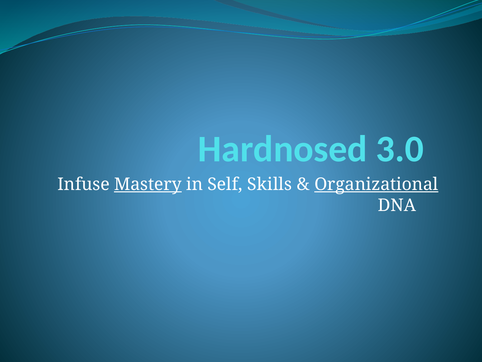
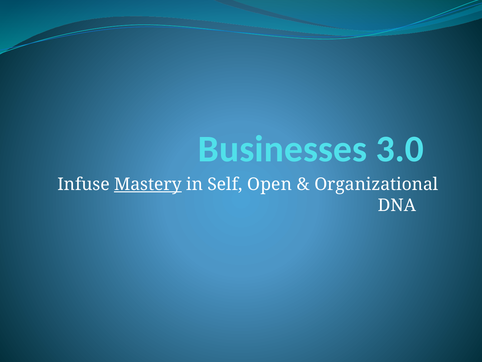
Hardnosed: Hardnosed -> Businesses (283, 149)
Skills: Skills -> Open (270, 184)
Organizational underline: present -> none (376, 184)
